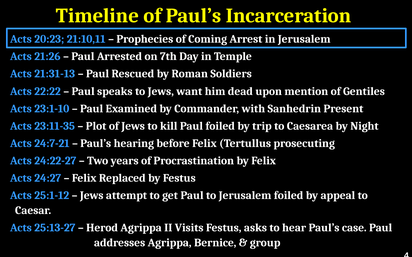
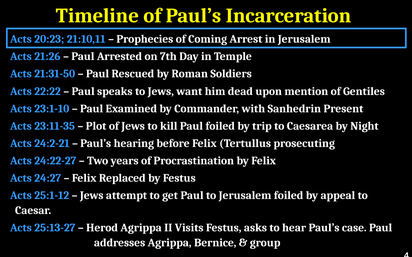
21:31-13: 21:31-13 -> 21:31-50 (55, 74)
24:7-21: 24:7-21 -> 24:2-21 (52, 144)
